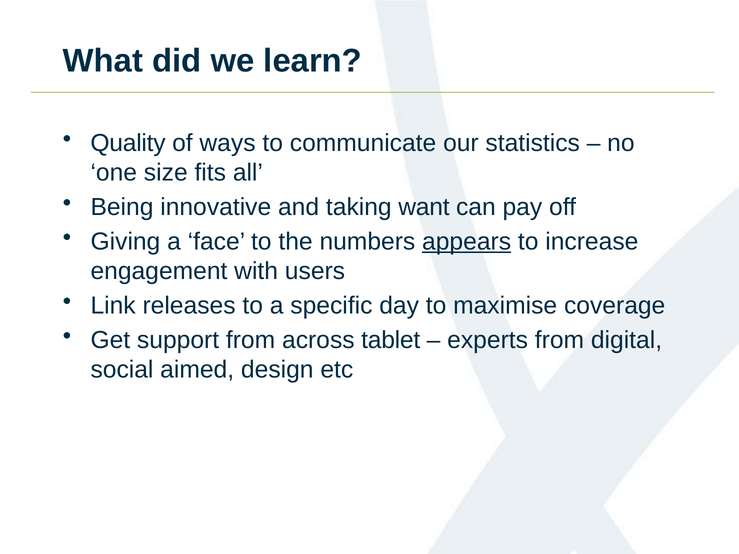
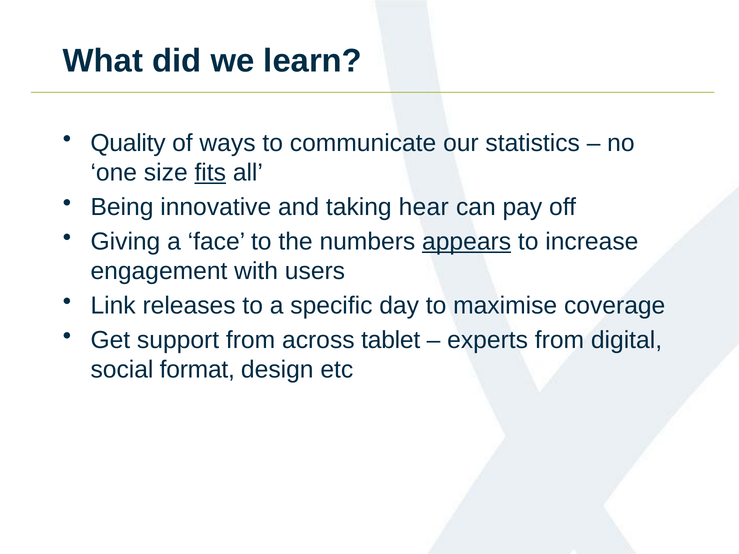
fits underline: none -> present (210, 173)
want: want -> hear (424, 207)
aimed: aimed -> format (197, 370)
